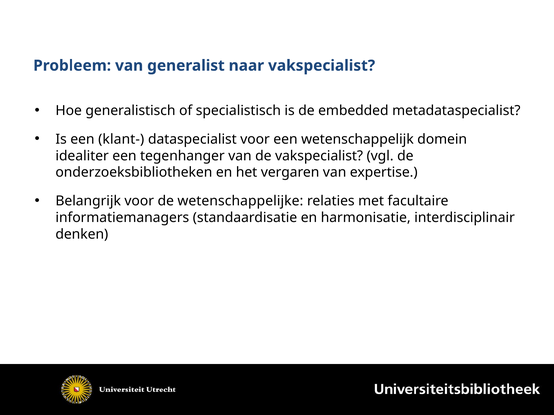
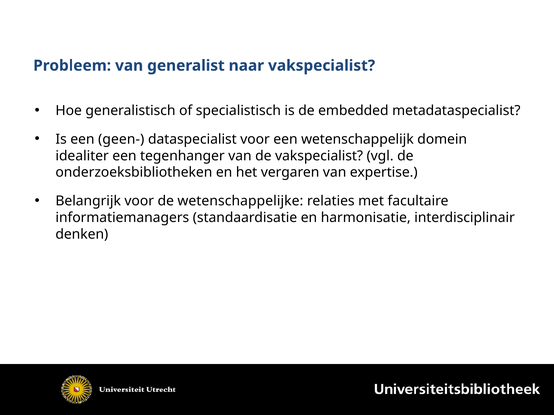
klant-: klant- -> geen- (121, 139)
